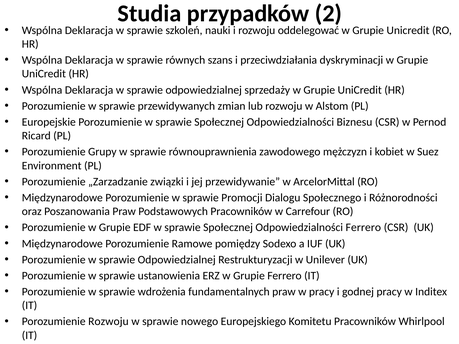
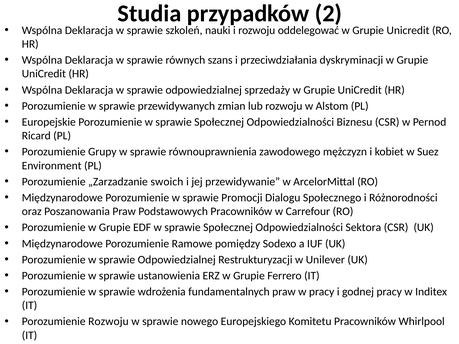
związki: związki -> swoich (167, 182)
Odpowiedzialności Ferrero: Ferrero -> Sektora (363, 228)
